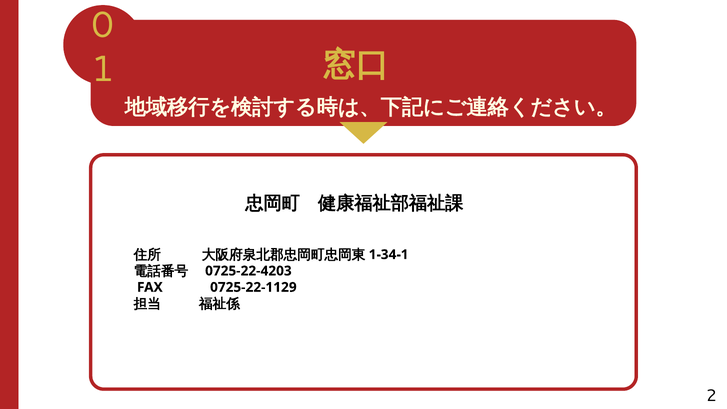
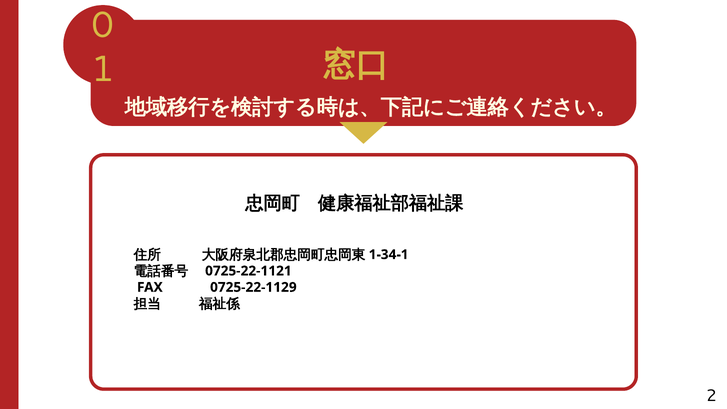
0725-22-4203: 0725-22-4203 -> 0725-22-1121 (248, 271)
